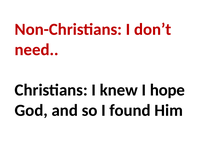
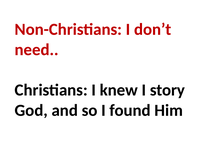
hope: hope -> story (167, 90)
